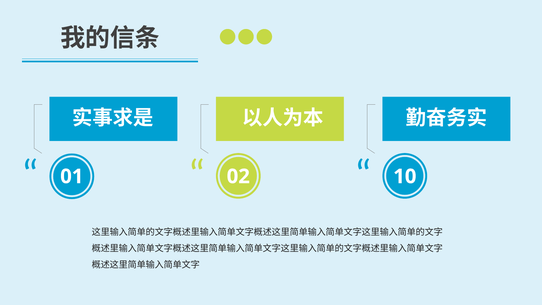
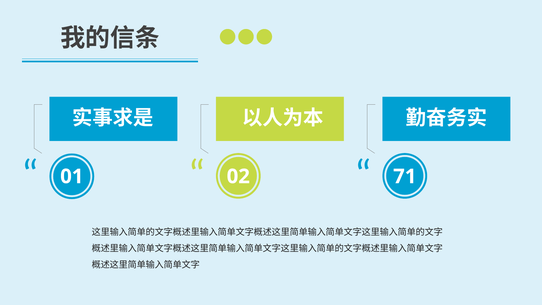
10: 10 -> 71 (405, 176)
